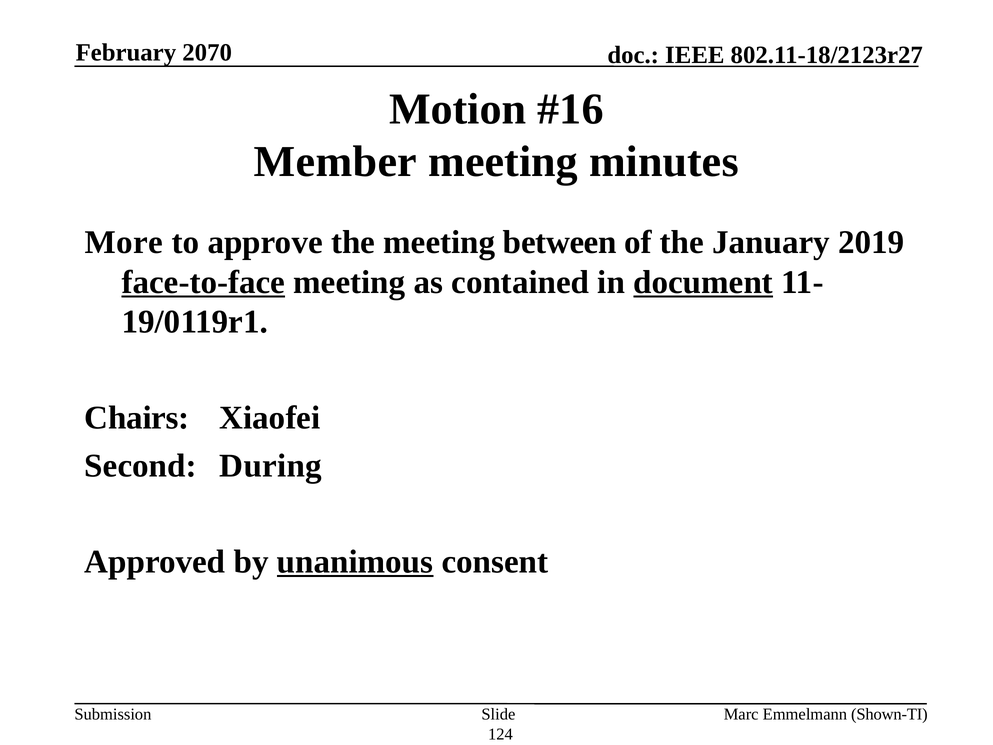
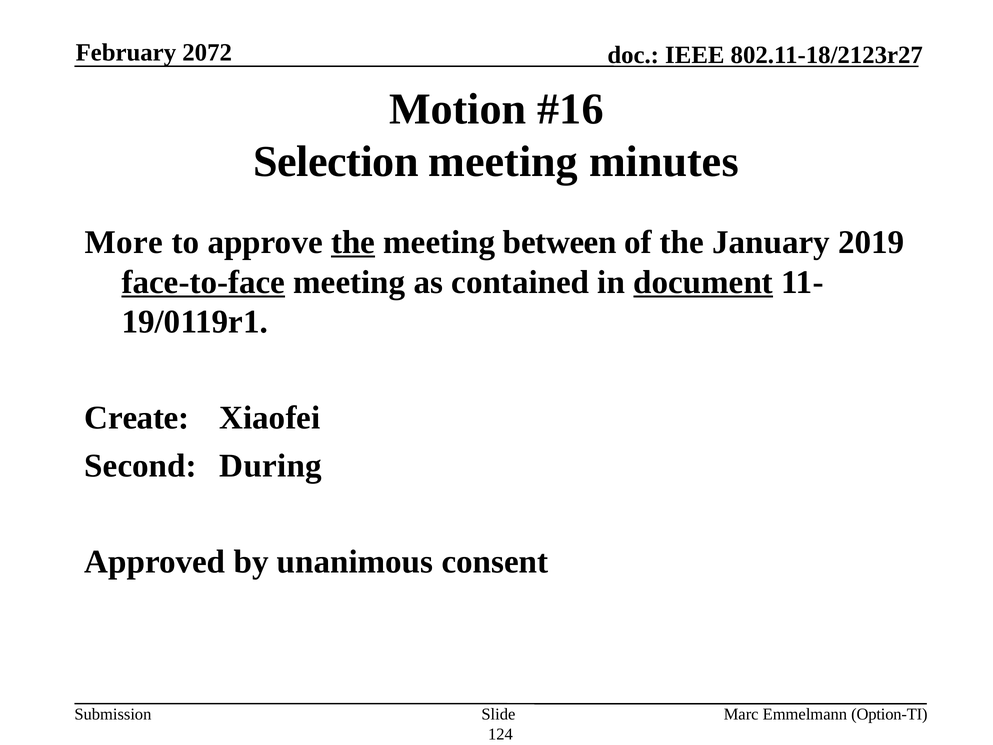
2070: 2070 -> 2072 (207, 53)
Member: Member -> Selection (336, 162)
the underline: none -> present (353, 242)
Chairs: Chairs -> Create (137, 418)
unanimous underline: present -> none (355, 562)
Shown-TI: Shown-TI -> Option-TI (889, 714)
